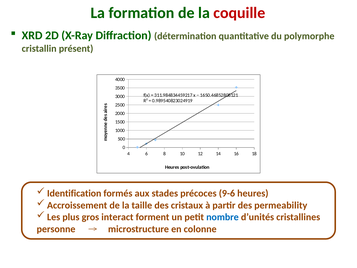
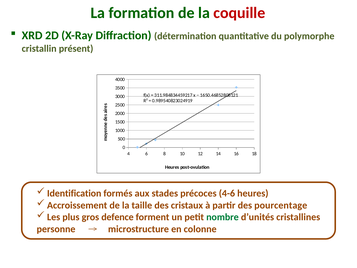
9-6: 9-6 -> 4-6 (227, 193)
permeability: permeability -> pourcentage (281, 205)
interact: interact -> defence (117, 217)
nombre colour: blue -> green (222, 217)
